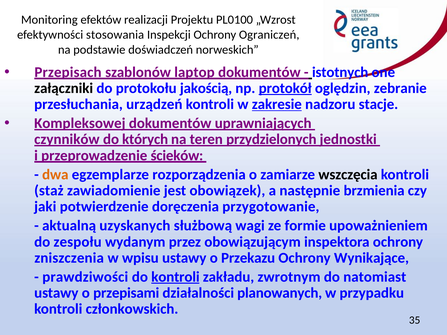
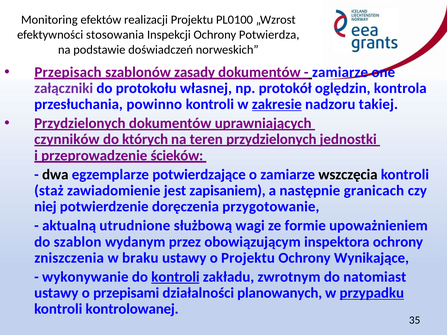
Ograniczeń: Ograniczeń -> Potwierdza (269, 35)
laptop: laptop -> zasady (195, 72)
istotnych: istotnych -> zamiarze (340, 72)
załączniki colour: black -> purple (64, 88)
jakością: jakością -> własnej (206, 88)
protokół underline: present -> none (285, 88)
zebranie: zebranie -> kontrola (400, 88)
urządzeń: urządzeń -> powinno (154, 104)
stacje: stacje -> takiej (378, 104)
Kompleksowej: Kompleksowej -> Przydzielonych (80, 123)
dwa colour: orange -> black (55, 175)
rozporządzenia: rozporządzenia -> potwierdzające (199, 175)
obowiązek: obowiązek -> zapisaniem (227, 191)
brzmienia: brzmienia -> granicach (374, 191)
jaki: jaki -> niej (45, 207)
uzyskanych: uzyskanych -> utrudnione (135, 226)
zespołu: zespołu -> szablon (78, 242)
wpisu: wpisu -> braku (140, 258)
o Przekazu: Przekazu -> Projektu (248, 258)
prawdziwości: prawdziwości -> wykonywanie (85, 277)
przypadku underline: none -> present (372, 293)
członkowskich: członkowskich -> kontrolowanej (132, 309)
